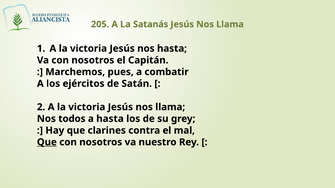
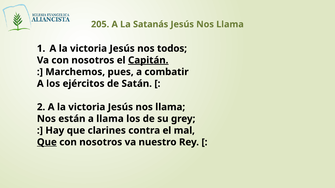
nos hasta: hasta -> todos (172, 49)
Capitán underline: none -> present (148, 60)
todos: todos -> están (72, 119)
a hasta: hasta -> llama (110, 119)
